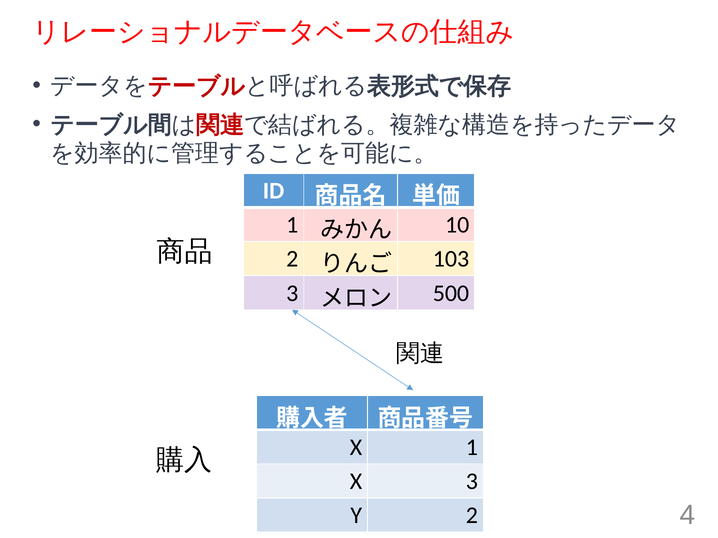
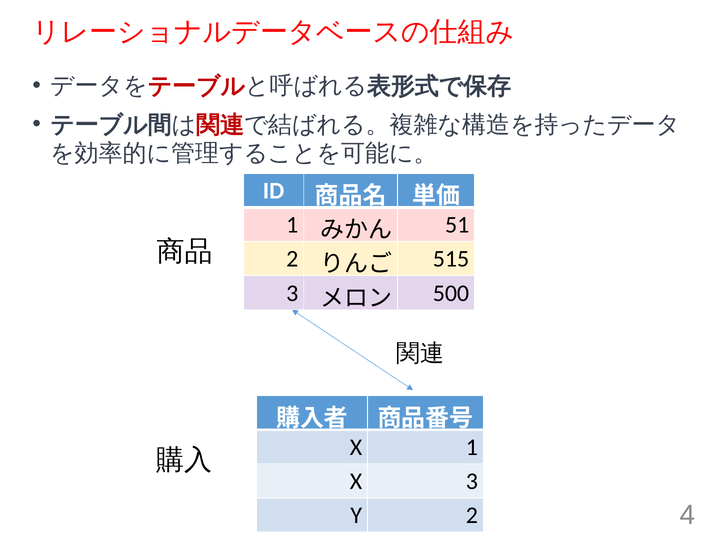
10: 10 -> 51 (457, 225)
103: 103 -> 515 (451, 259)
